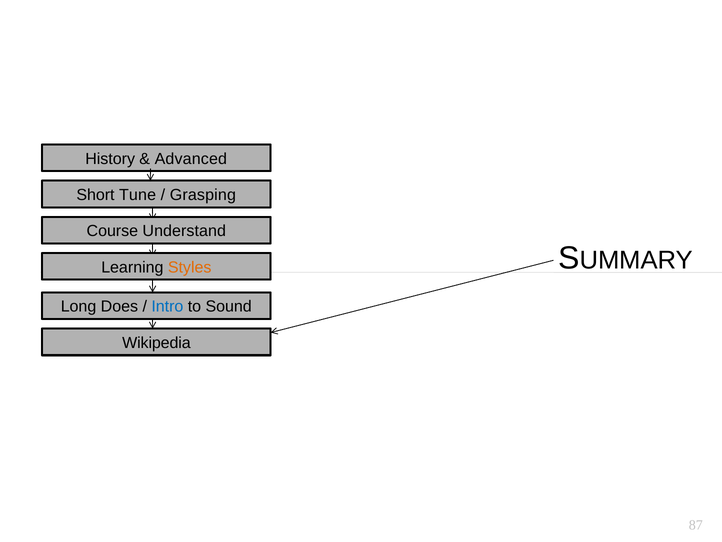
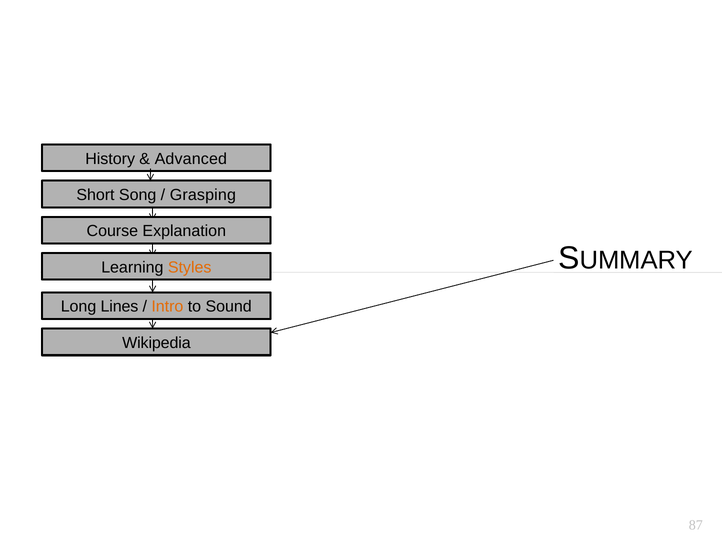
Tune: Tune -> Song (138, 195)
Understand: Understand -> Explanation (184, 231)
Does: Does -> Lines (119, 306)
Intro colour: blue -> orange (167, 306)
